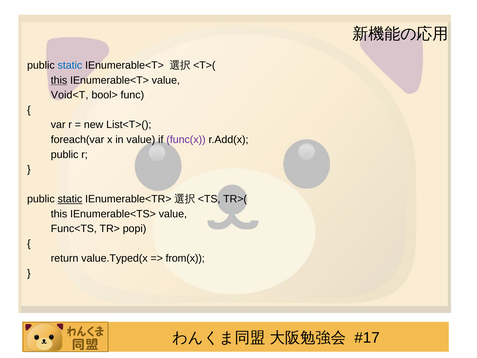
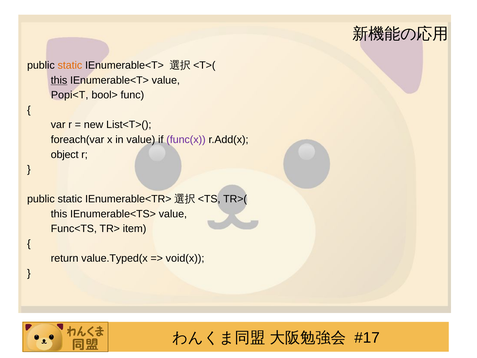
static colour: blue -> orange (70, 65)
Void<T: Void<T -> Popi<T (70, 95)
public: public -> object (65, 154)
static underline: present -> none (70, 199)
popi: popi -> item (135, 229)
from(x: from(x -> void(x (185, 258)
